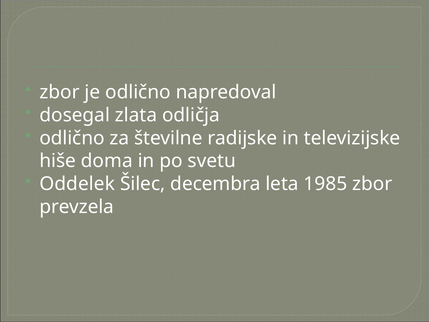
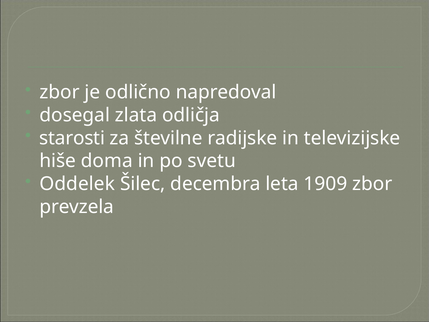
odlično: odlično -> starosti (72, 138)
1985: 1985 -> 1909 (325, 184)
